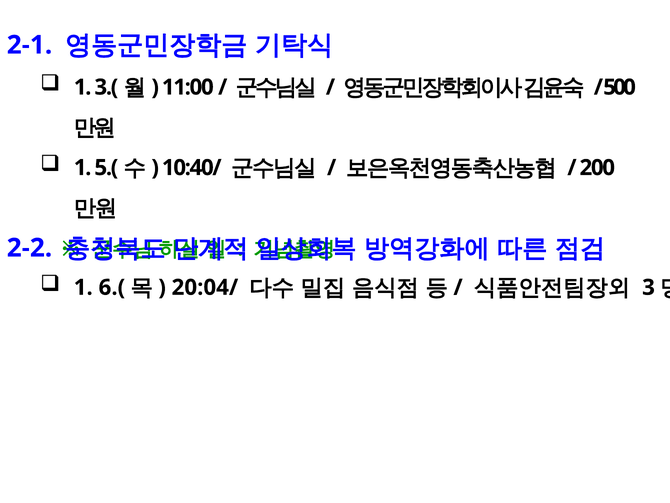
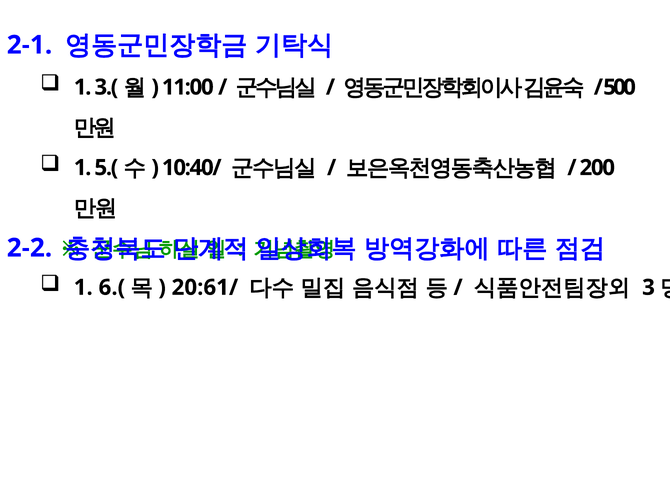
20:04/: 20:04/ -> 20:61/ (205, 287)
